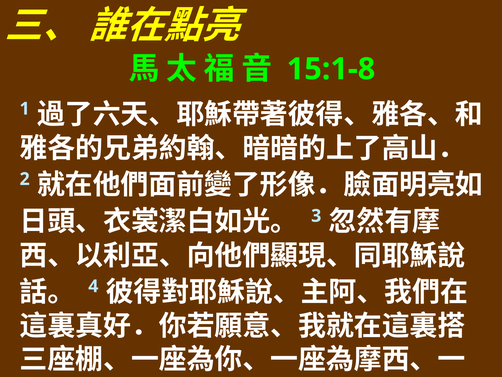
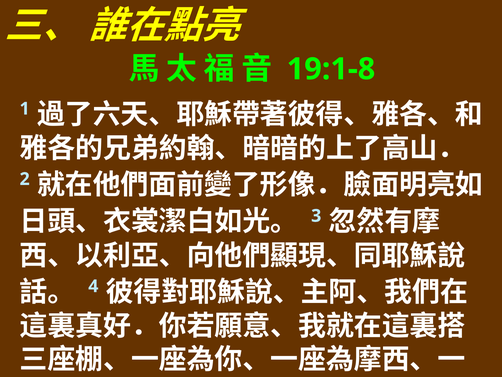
15:1-8: 15:1-8 -> 19:1-8 (331, 69)
